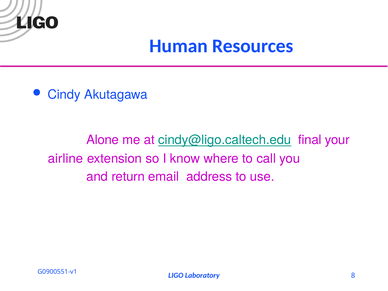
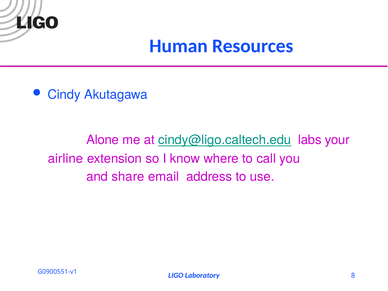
final: final -> labs (310, 140)
return: return -> share (128, 177)
